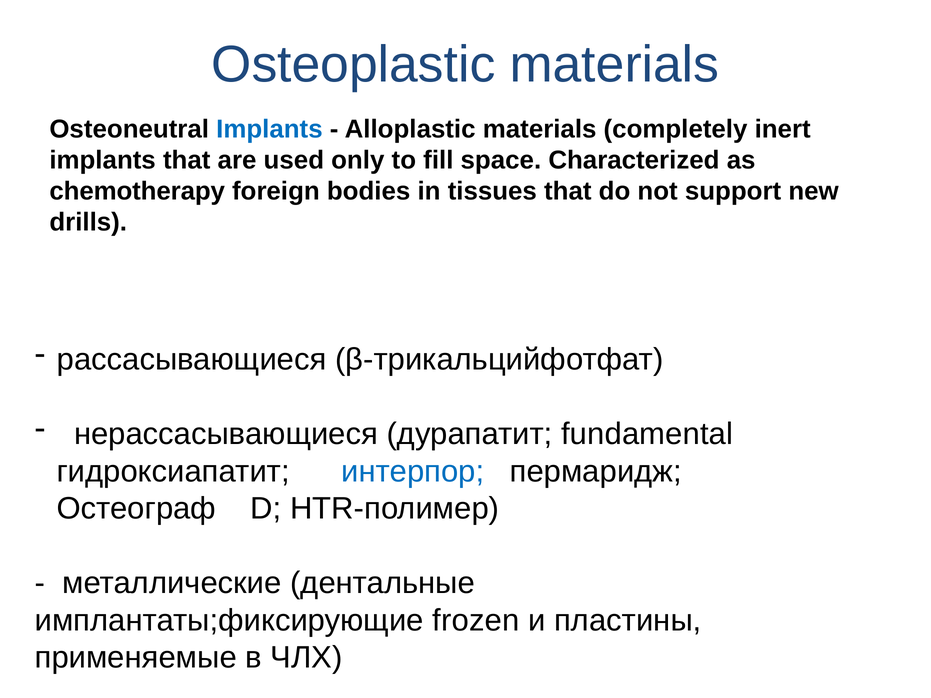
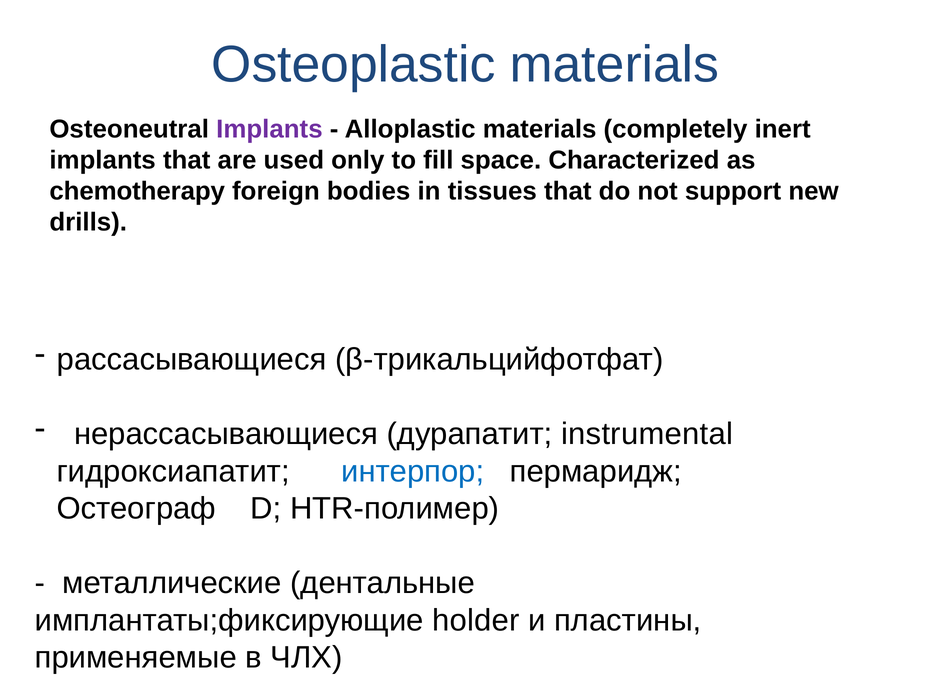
Implants colour: blue -> purple (269, 129)
fundamental: fundamental -> instrumental (647, 434)
frozen: frozen -> holder (476, 620)
